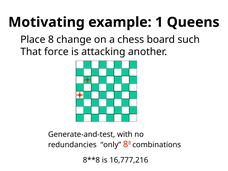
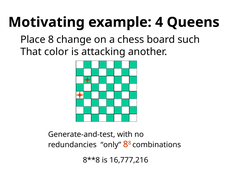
1: 1 -> 4 (159, 22)
force: force -> color (56, 52)
